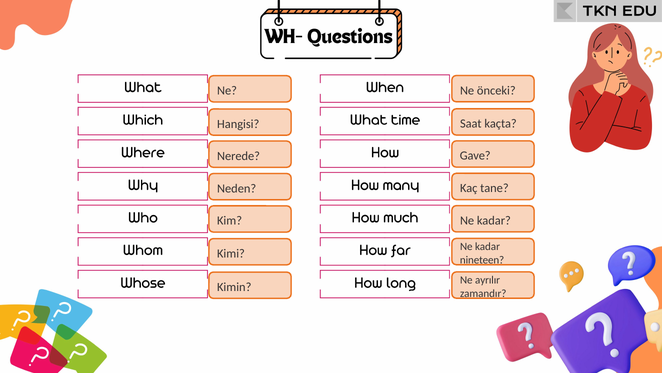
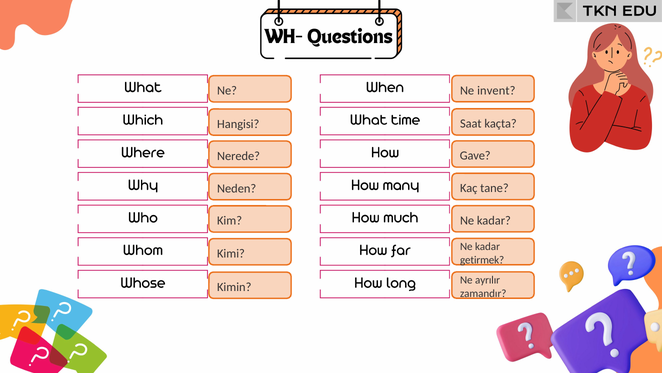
önceki: önceki -> invent (496, 90)
nineteen: nineteen -> getirmek (482, 260)
